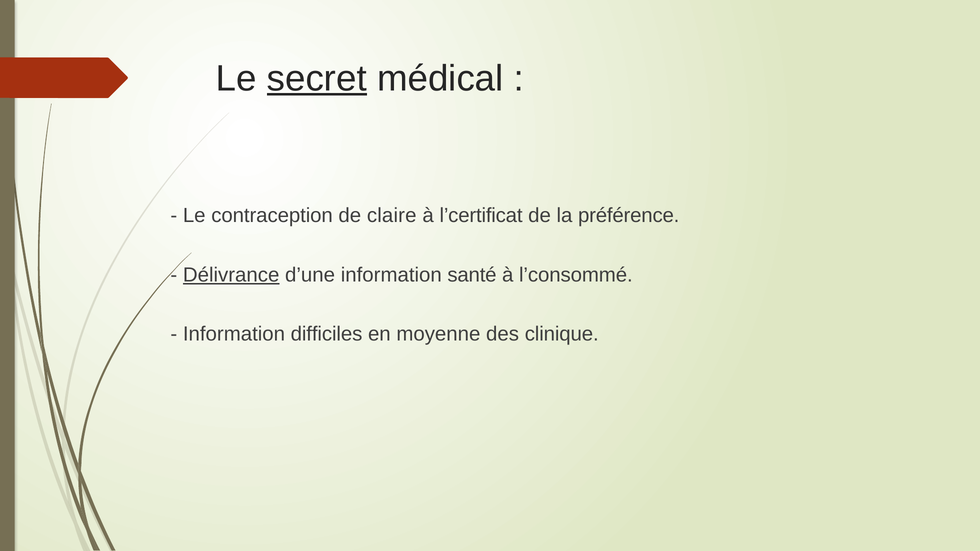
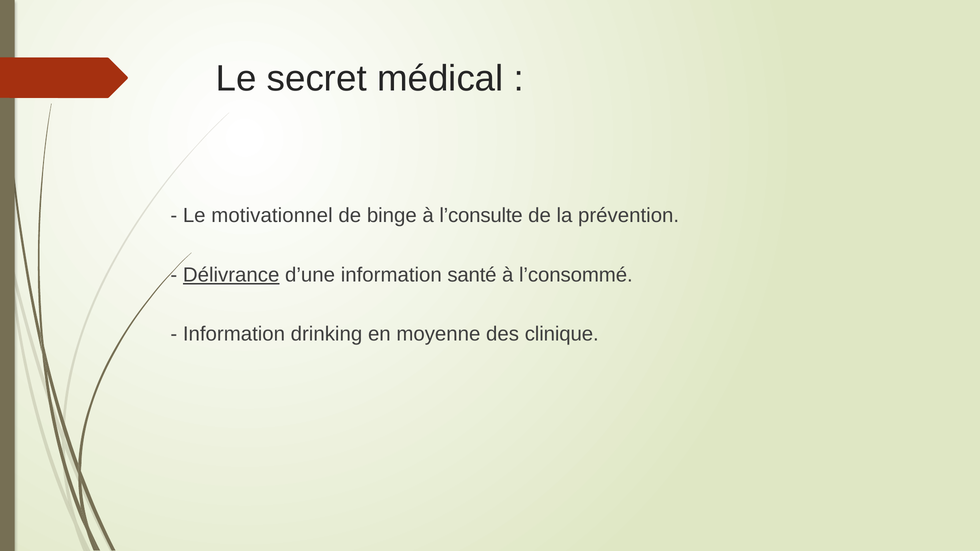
secret underline: present -> none (317, 78)
contraception: contraception -> motivationnel (272, 216)
claire: claire -> binge (392, 216)
l’certificat: l’certificat -> l’consulte (481, 216)
préférence: préférence -> prévention (629, 216)
difficiles: difficiles -> drinking (326, 334)
